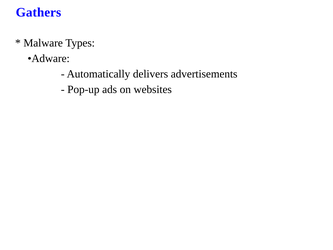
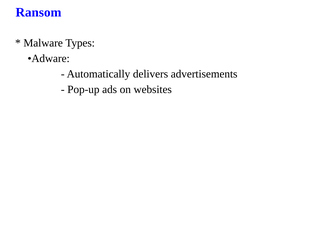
Gathers: Gathers -> Ransom (38, 12)
